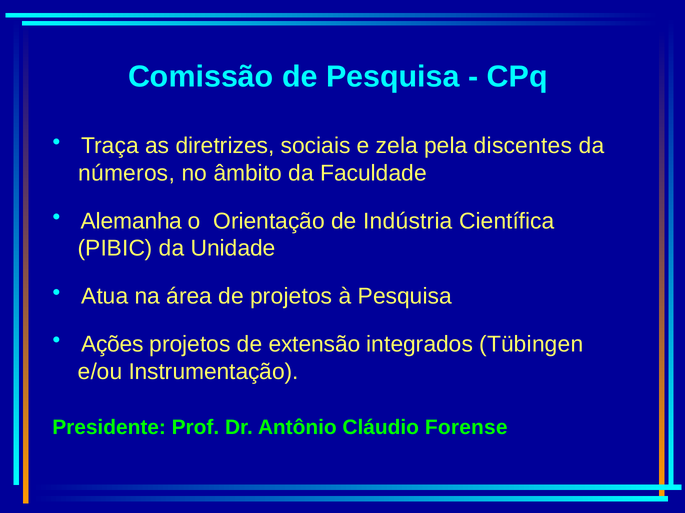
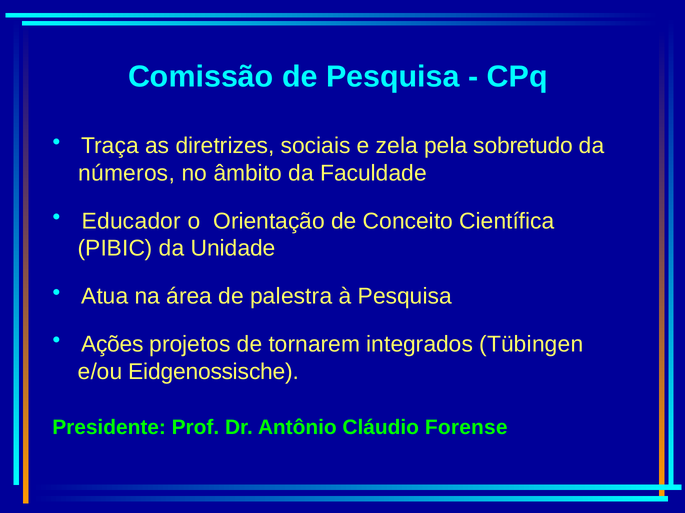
discentes: discentes -> sobretudo (523, 146)
Alemanha: Alemanha -> Educador (131, 221)
Indústria: Indústria -> Conceito (408, 221)
de projetos: projetos -> palestra (291, 297)
extensão: extensão -> tornarem (314, 345)
Instrumentação: Instrumentação -> Eidgenossische (214, 372)
